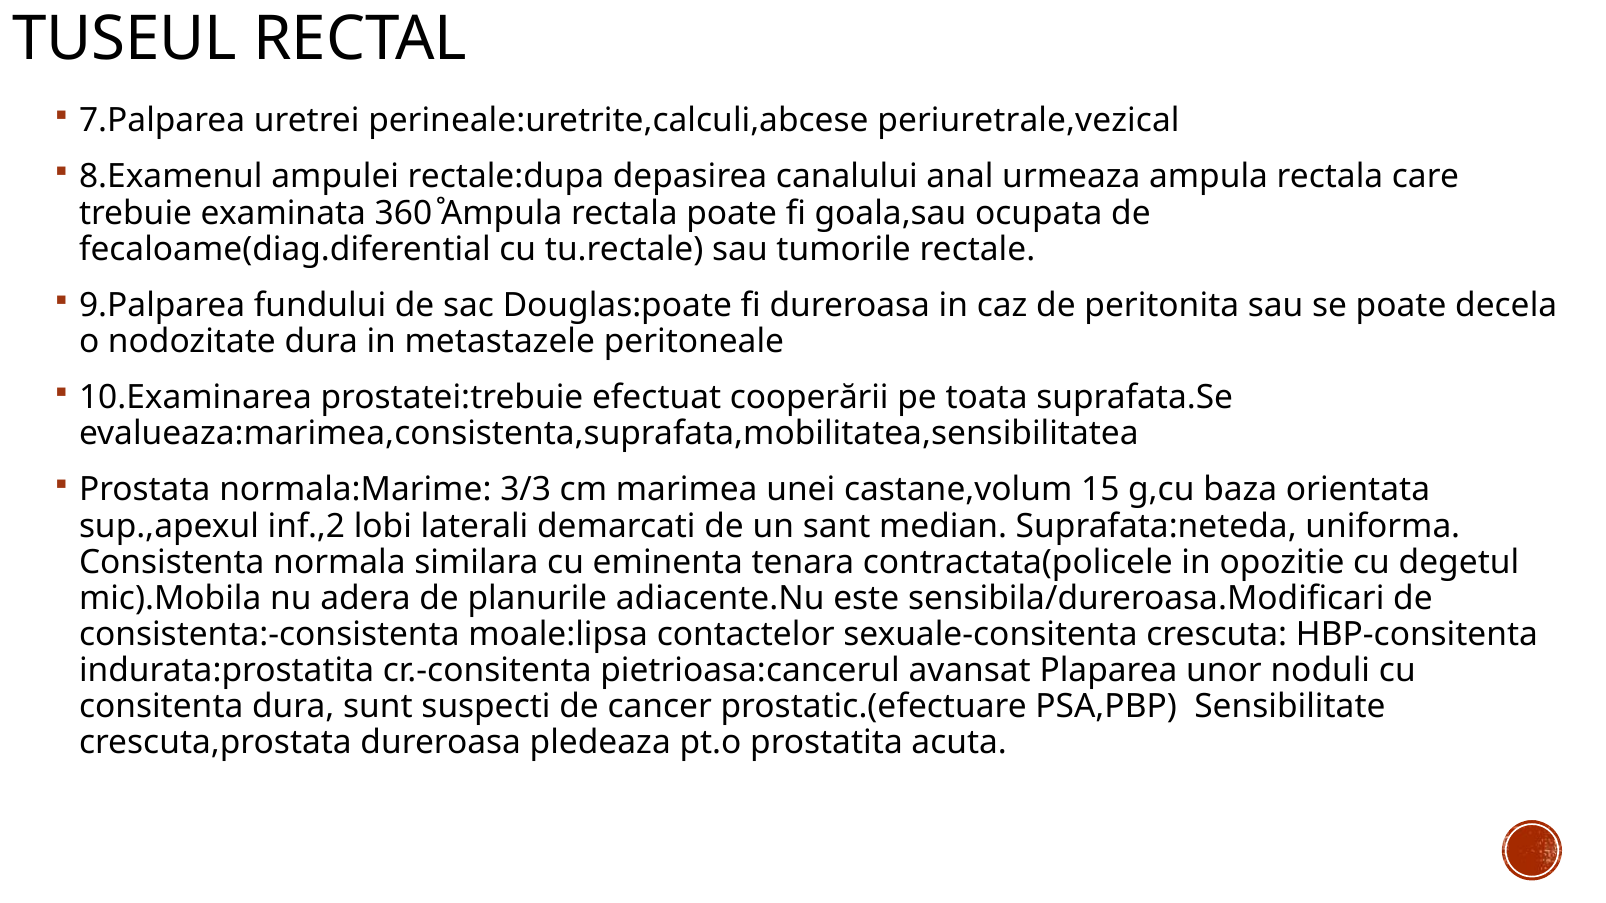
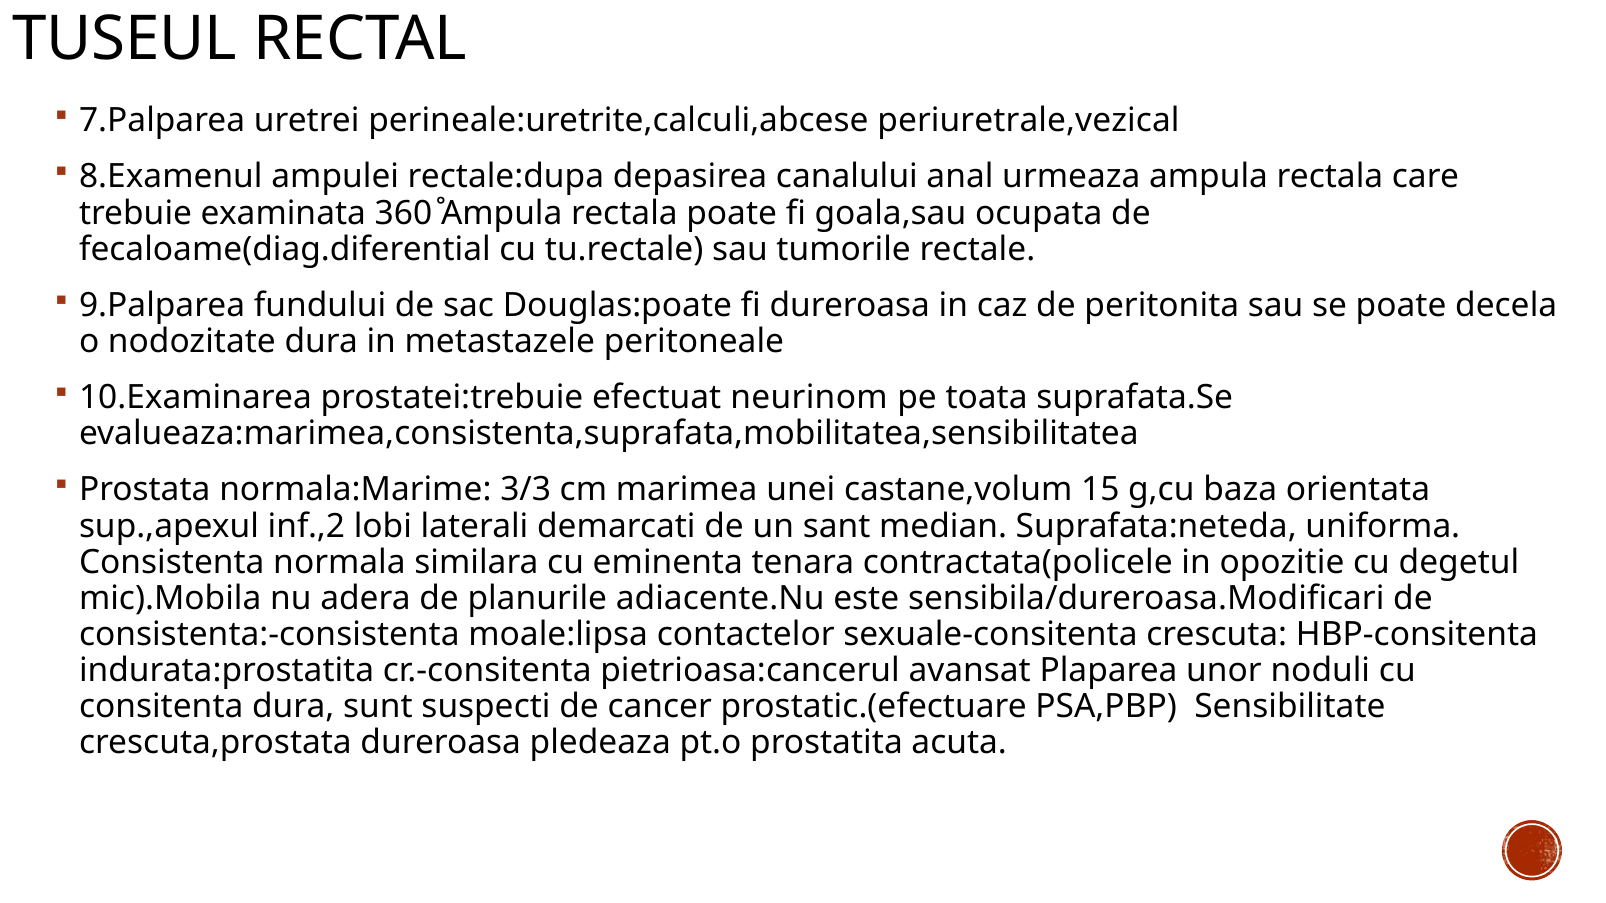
cooperării: cooperării -> neurinom (809, 398)
